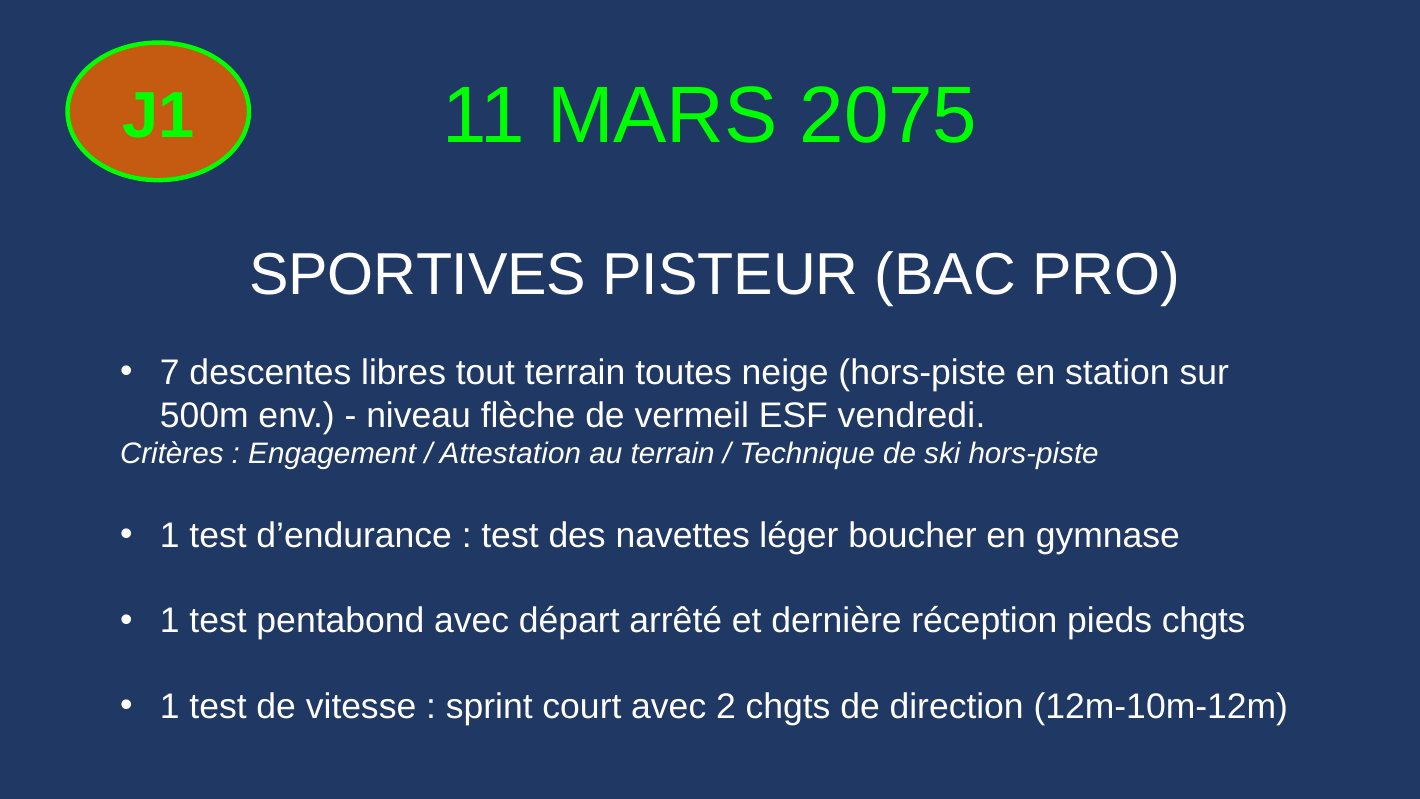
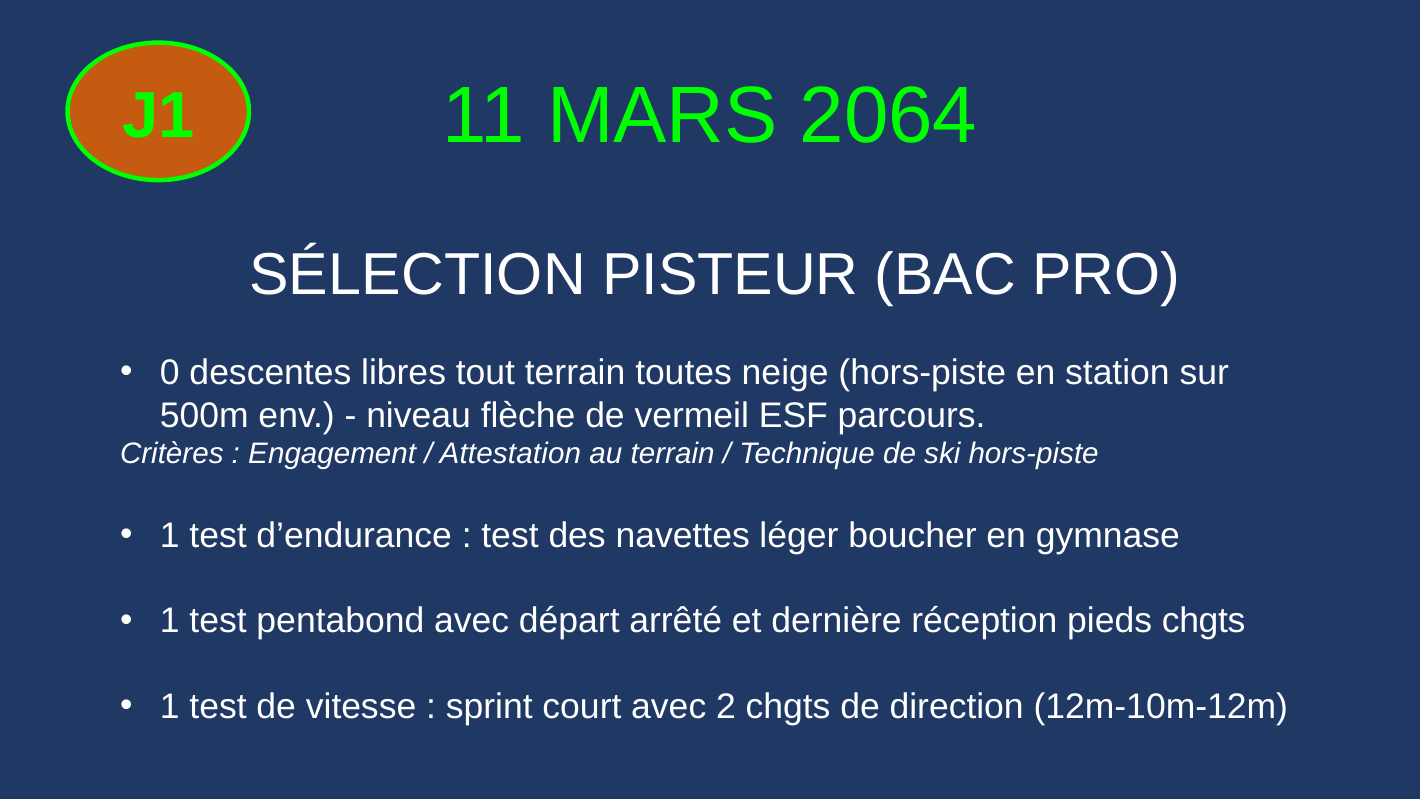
2075: 2075 -> 2064 (889, 116)
SPORTIVES: SPORTIVES -> SÉLECTION (417, 275)
7: 7 -> 0 (170, 373)
vendredi: vendredi -> parcours (912, 415)
